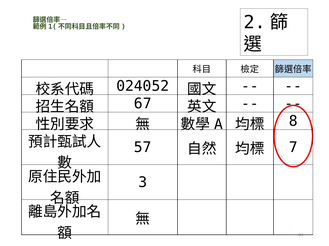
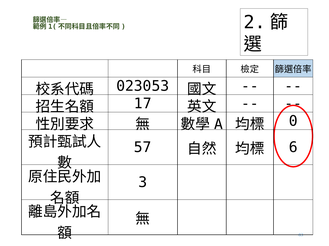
024052: 024052 -> 023053 (143, 86)
67: 67 -> 17 (143, 104)
8: 8 -> 0 (293, 122)
7: 7 -> 6 (293, 148)
